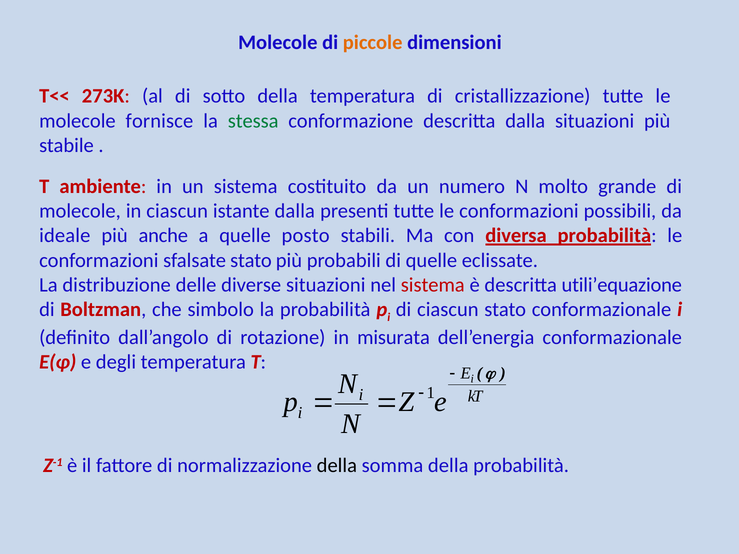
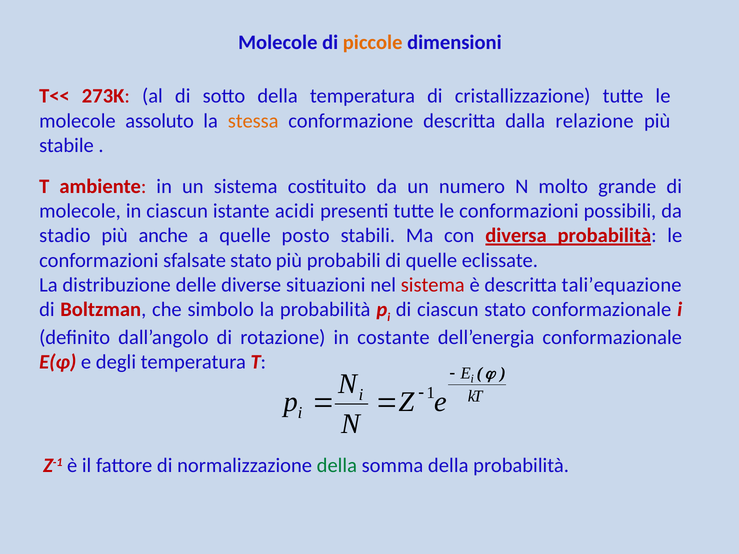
fornisce: fornisce -> assoluto (160, 121)
stessa colour: green -> orange (253, 121)
dalla situazioni: situazioni -> relazione (595, 121)
istante dalla: dalla -> acidi (295, 211)
ideale: ideale -> stadio (65, 236)
utili’equazione: utili’equazione -> tali’equazione (622, 285)
misurata: misurata -> costante (393, 338)
della colour: black -> green (337, 466)
